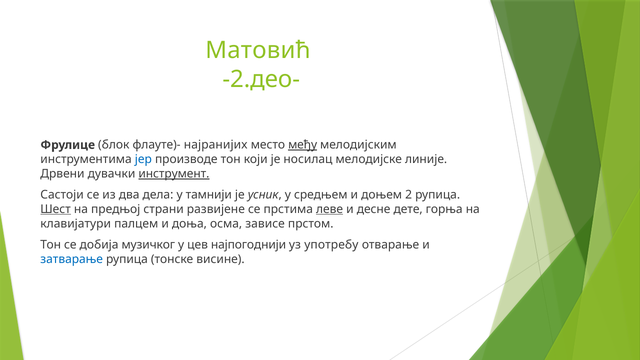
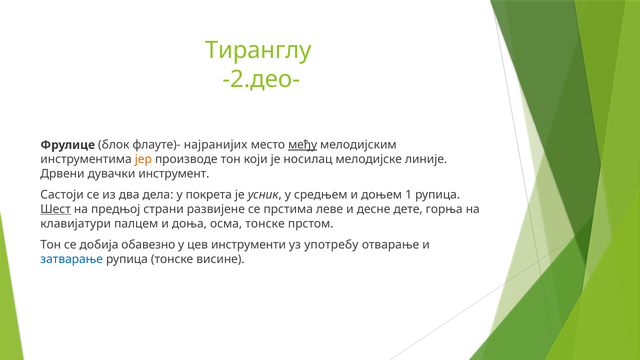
Матовић: Матовић -> Тиранглу (258, 50)
јер colour: blue -> orange (143, 159)
инструмент underline: present -> none (174, 174)
тамнији: тамнији -> покрета (209, 195)
2: 2 -> 1 (409, 195)
леве underline: present -> none (330, 209)
осма зависе: зависе -> тонске (265, 224)
музичког: музичког -> обавезно (148, 245)
најпогоднији: најпогоднији -> инструменти (249, 245)
